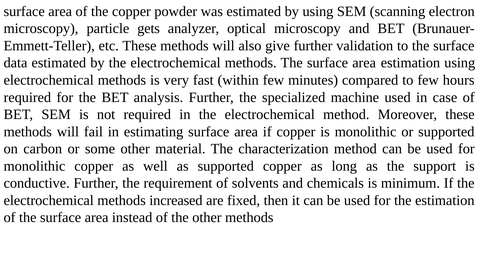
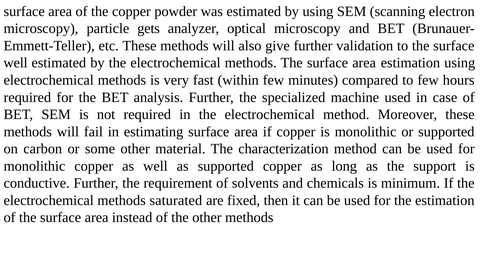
data: data -> well (16, 63)
increased: increased -> saturated (176, 200)
